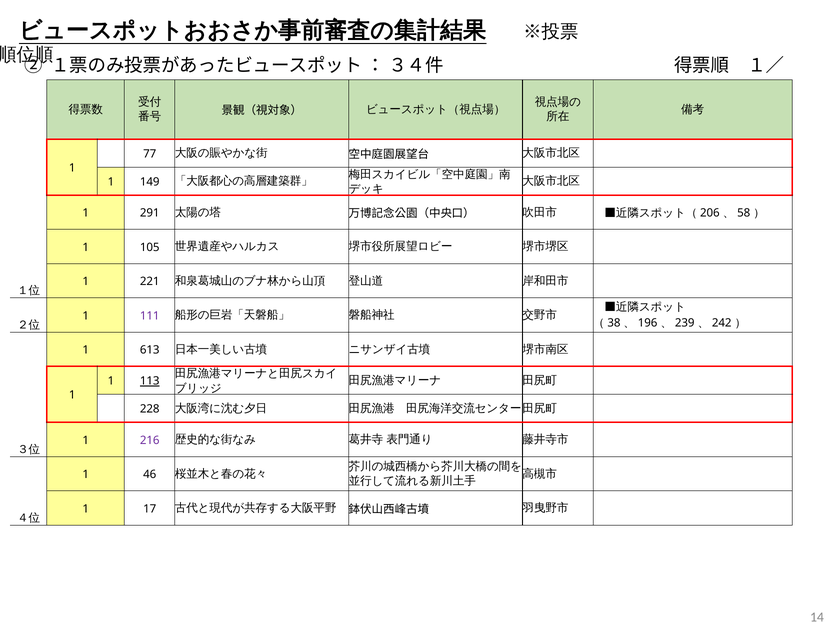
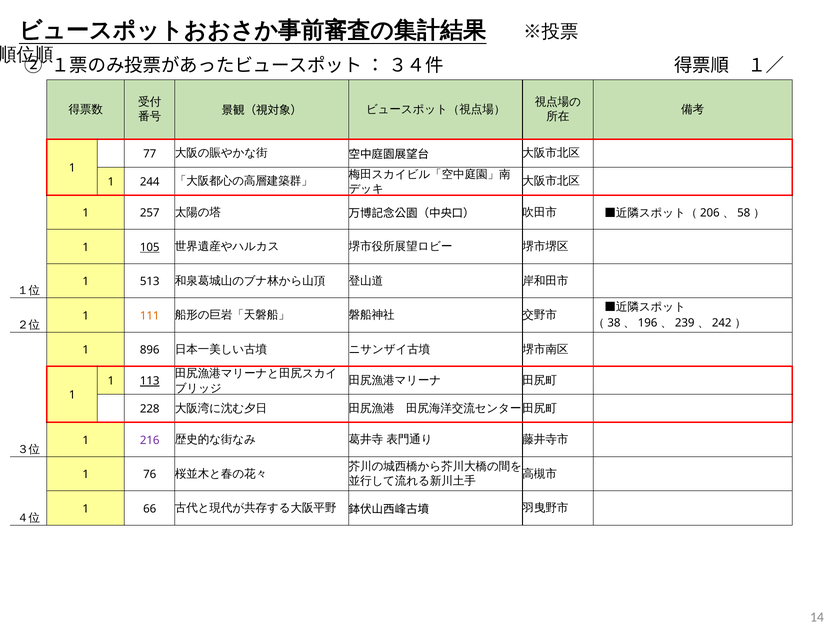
149: 149 -> 244 (150, 182)
291: 291 -> 257 (150, 213)
105 underline: none -> present (150, 247)
221: 221 -> 513 (150, 281)
111 colour: purple -> orange (150, 316)
613: 613 -> 896 (150, 350)
46: 46 -> 76 (150, 474)
17: 17 -> 66 (150, 509)
